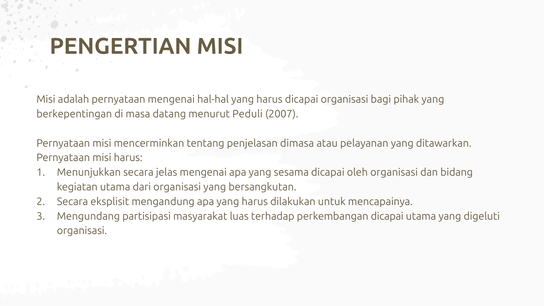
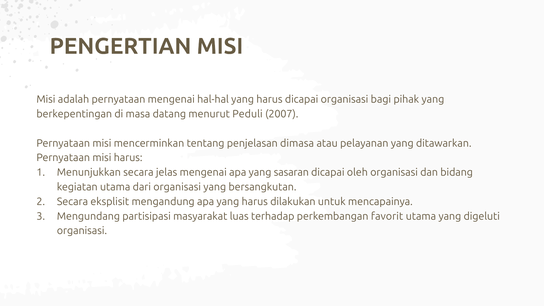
sesama: sesama -> sasaran (291, 172)
perkembangan dicapai: dicapai -> favorit (387, 216)
